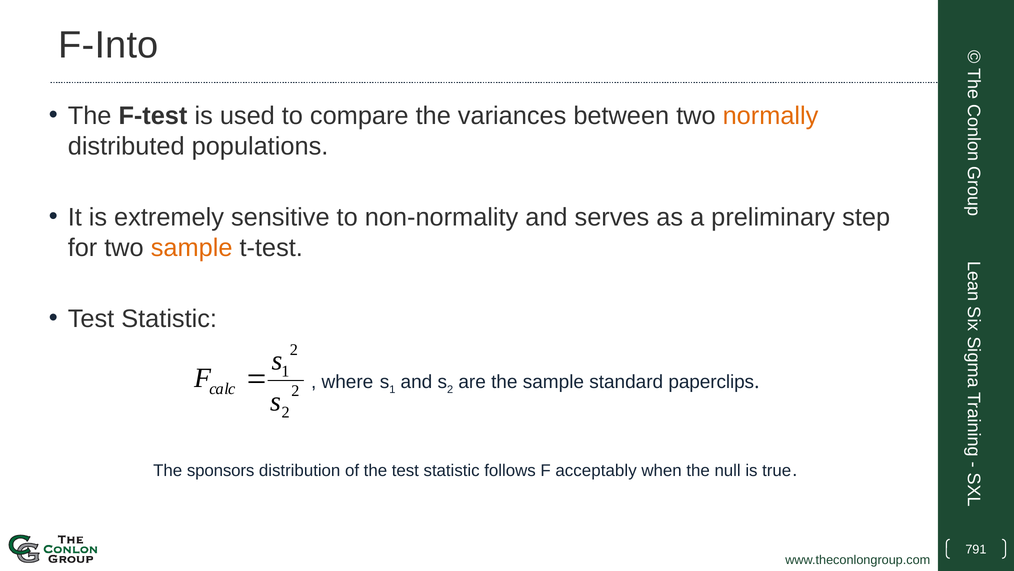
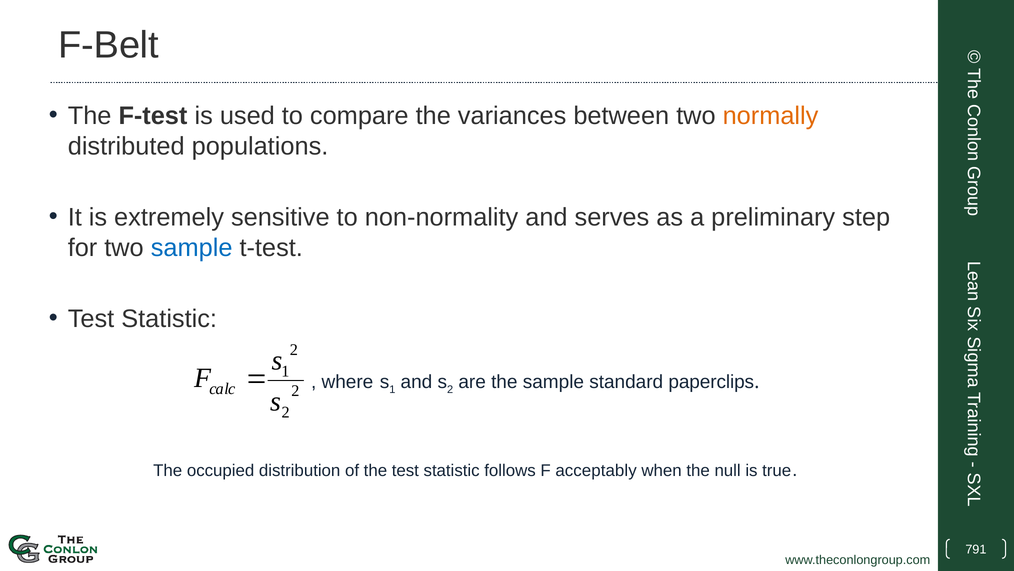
F-Into: F-Into -> F-Belt (109, 45)
sample colour: orange -> blue (192, 248)
sponsors: sponsors -> occupied (221, 470)
